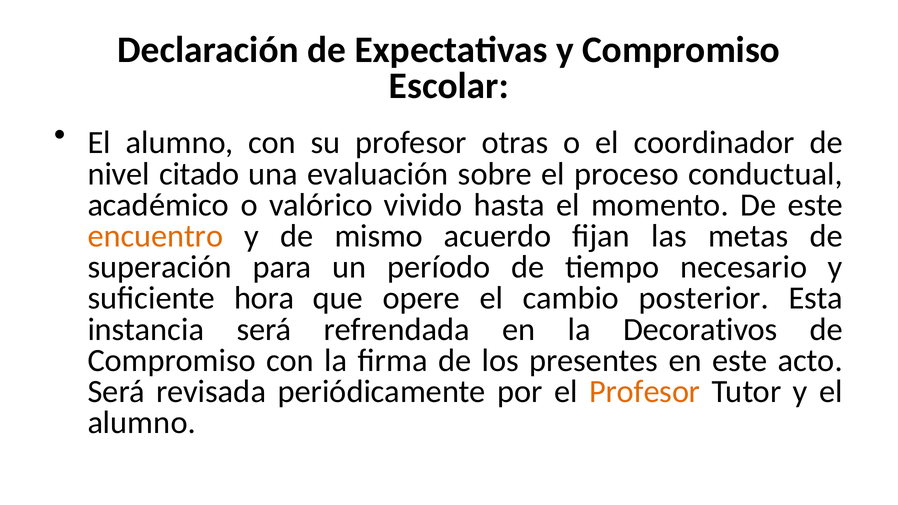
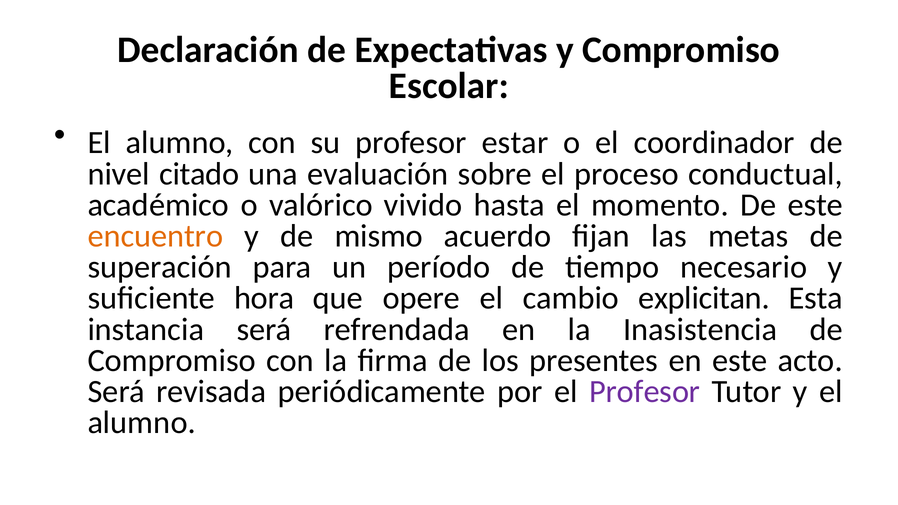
otras: otras -> estar (515, 143)
posterior: posterior -> explicitan (704, 298)
Decorativos: Decorativos -> Inasistencia (700, 329)
Profesor colour: orange -> purple (645, 392)
